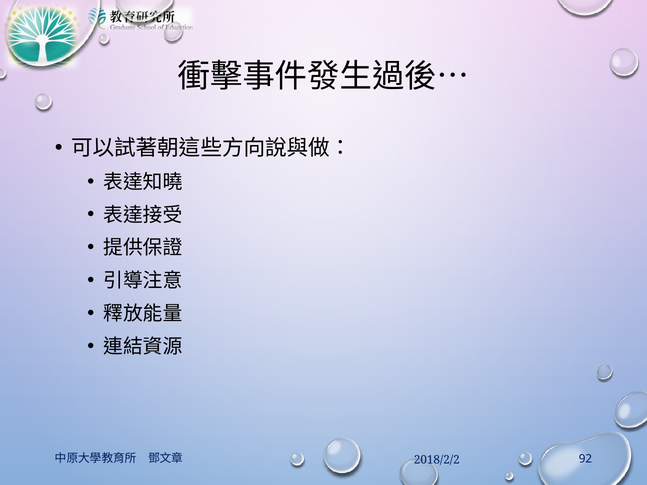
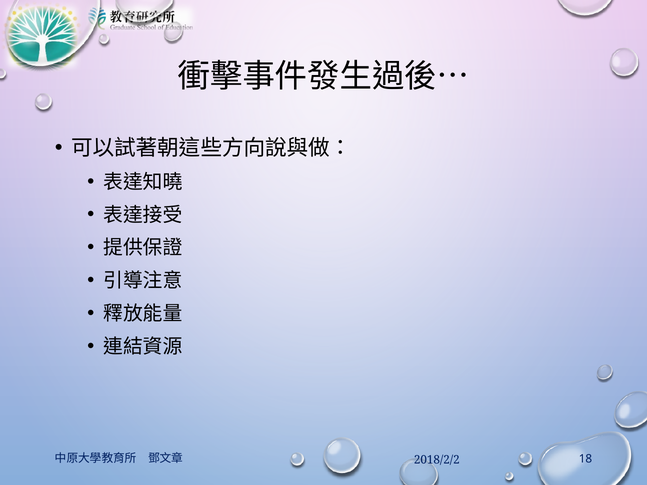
92: 92 -> 18 (585, 459)
